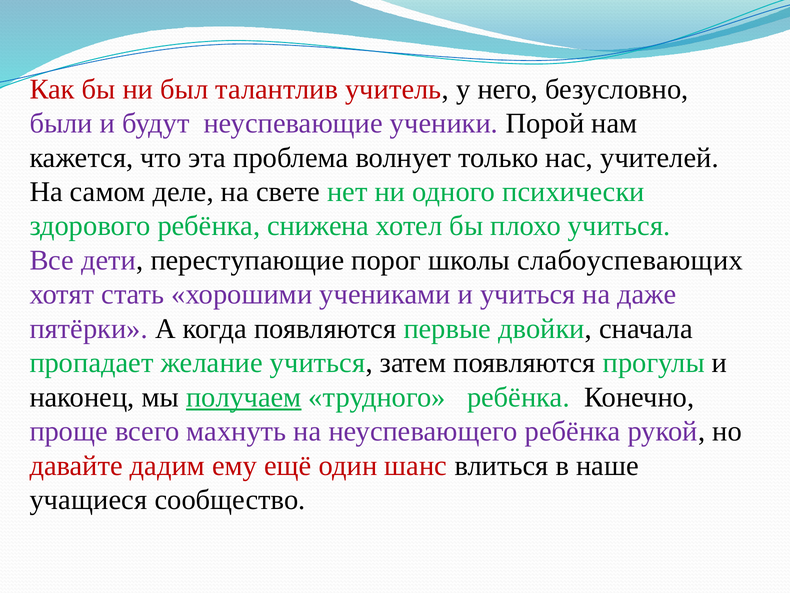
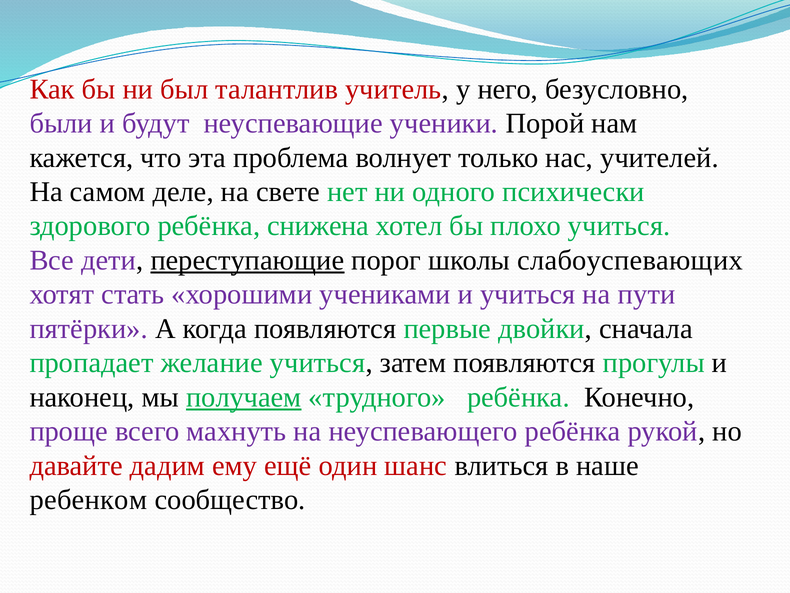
переступающие underline: none -> present (247, 260)
даже: даже -> пути (647, 294)
учащиеся: учащиеся -> ребенком (88, 500)
